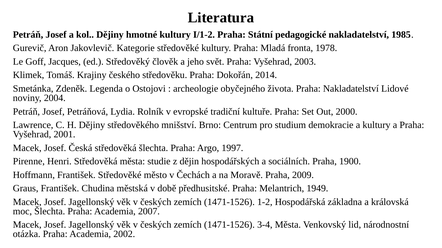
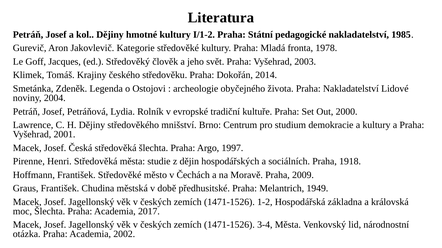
1900: 1900 -> 1918 (350, 162)
2007: 2007 -> 2017 (149, 212)
